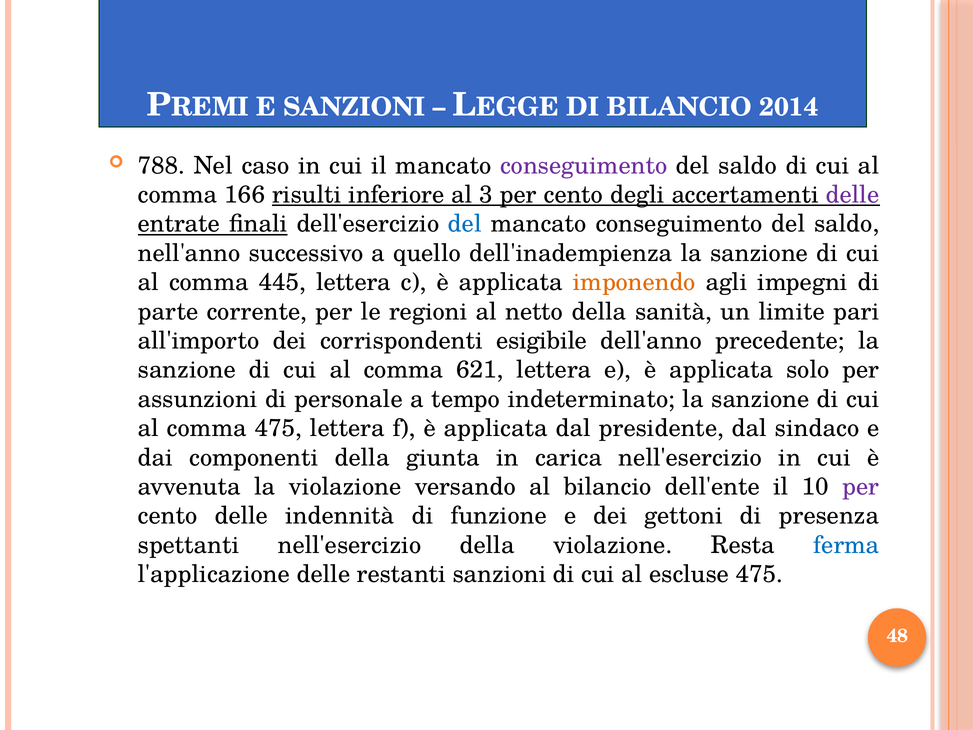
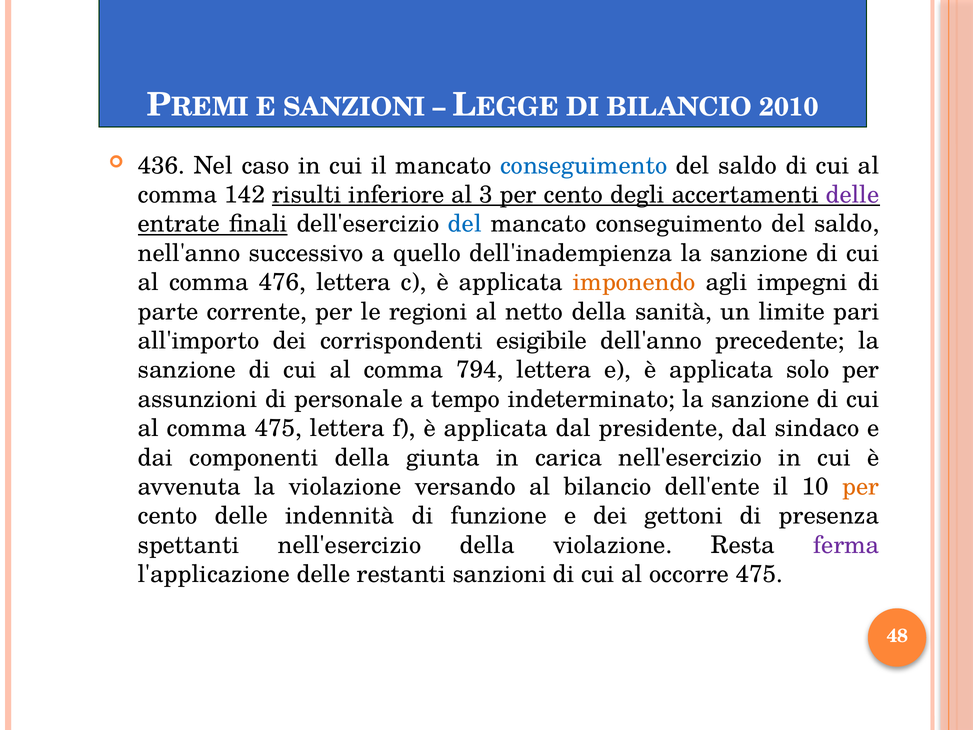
2014: 2014 -> 2010 (789, 107)
788: 788 -> 436 (161, 166)
conseguimento colour: purple -> blue (584, 166)
166: 166 -> 142 (245, 195)
445: 445 -> 476 (282, 282)
621: 621 -> 794 (480, 370)
per colour: purple -> orange (861, 487)
ferma colour: blue -> purple (846, 545)
escluse: escluse -> occorre (689, 574)
